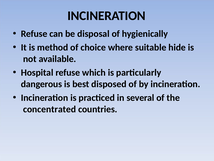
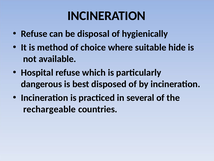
concentrated: concentrated -> rechargeable (49, 109)
